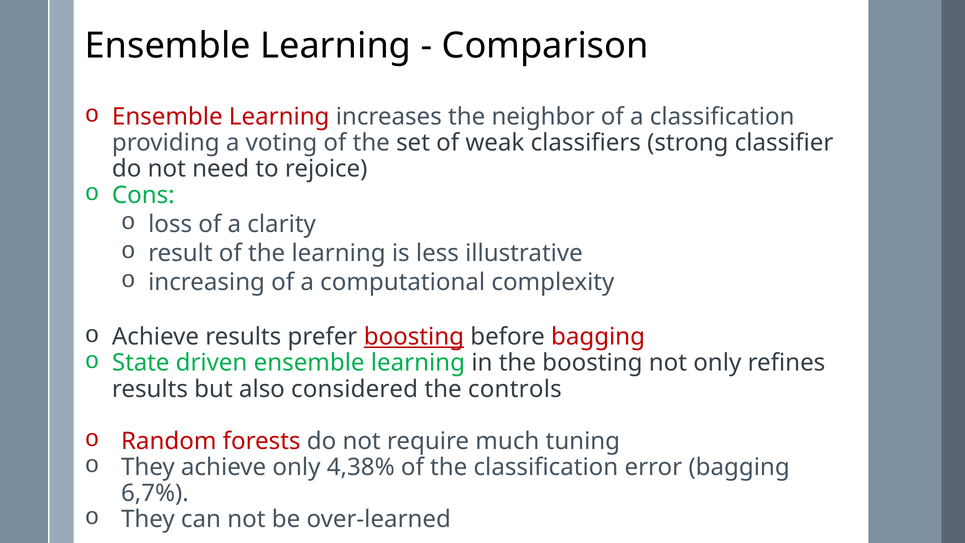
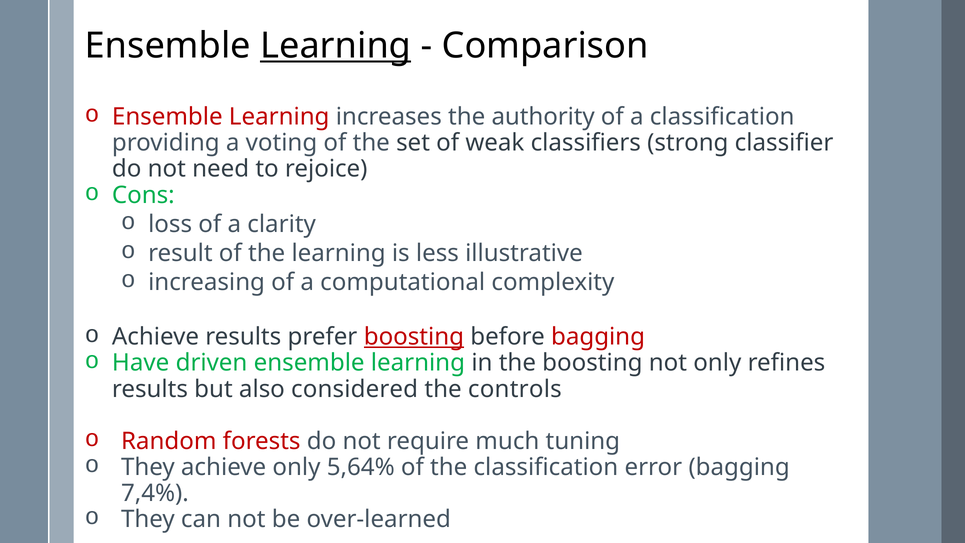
Learning underline: none -> present (336, 46)
neighbor: neighbor -> authority (543, 117)
State: State -> Have (141, 363)
4,38%: 4,38% -> 5,64% (361, 467)
6,7%: 6,7% -> 7,4% (155, 493)
